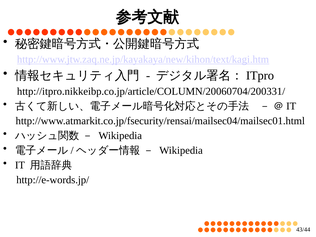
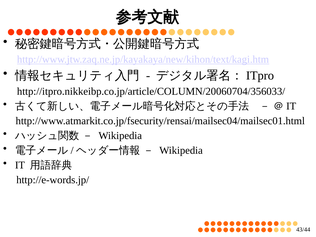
http://itpro.nikkeibp.co.jp/article/COLUMN/20060704/200331/: http://itpro.nikkeibp.co.jp/article/COLUMN/20060704/200331/ -> http://itpro.nikkeibp.co.jp/article/COLUMN/20060704/356033/ (151, 91)
